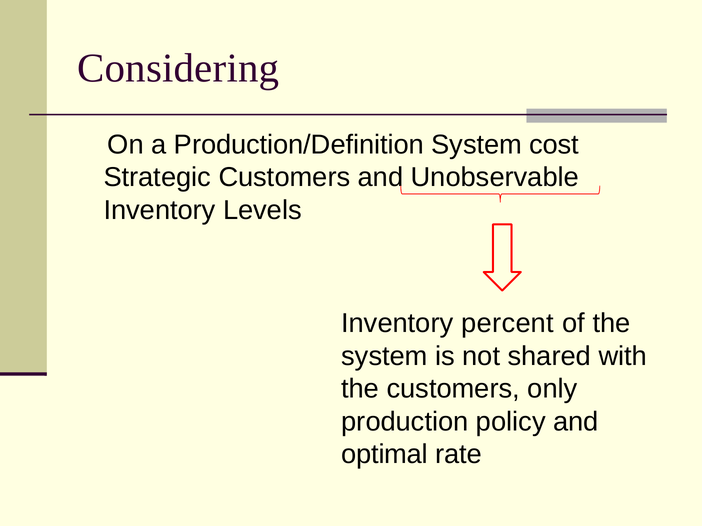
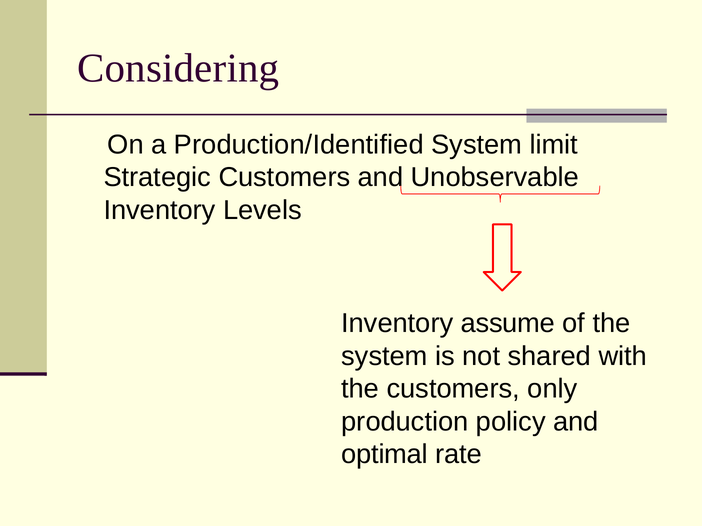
Production/Definition: Production/Definition -> Production/Identified (299, 145)
cost: cost -> limit (554, 145)
percent: percent -> assume (508, 324)
